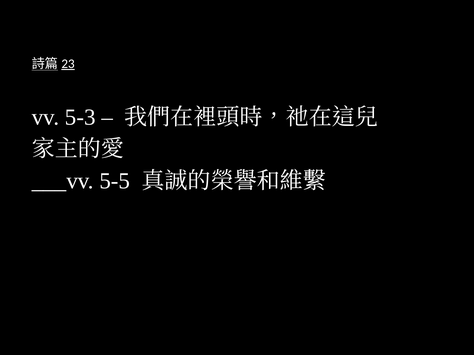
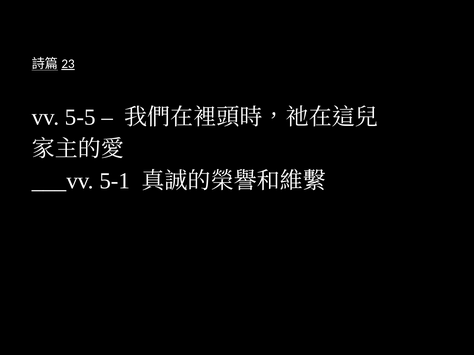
5-3: 5-3 -> 5-5 (80, 117)
5-5: 5-5 -> 5-1 (115, 181)
